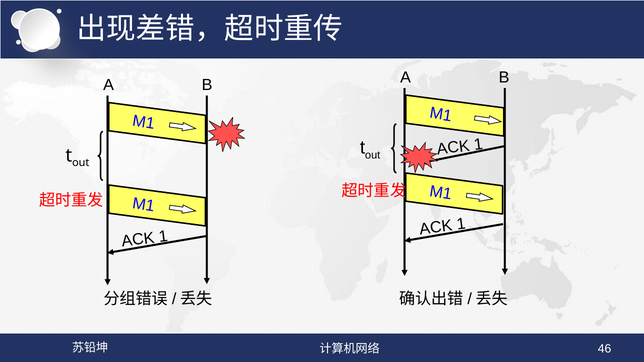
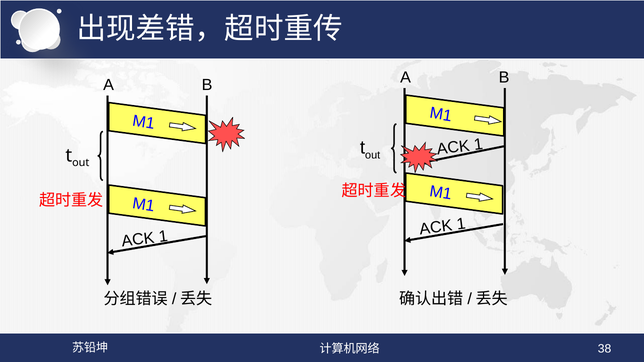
46: 46 -> 38 (605, 349)
